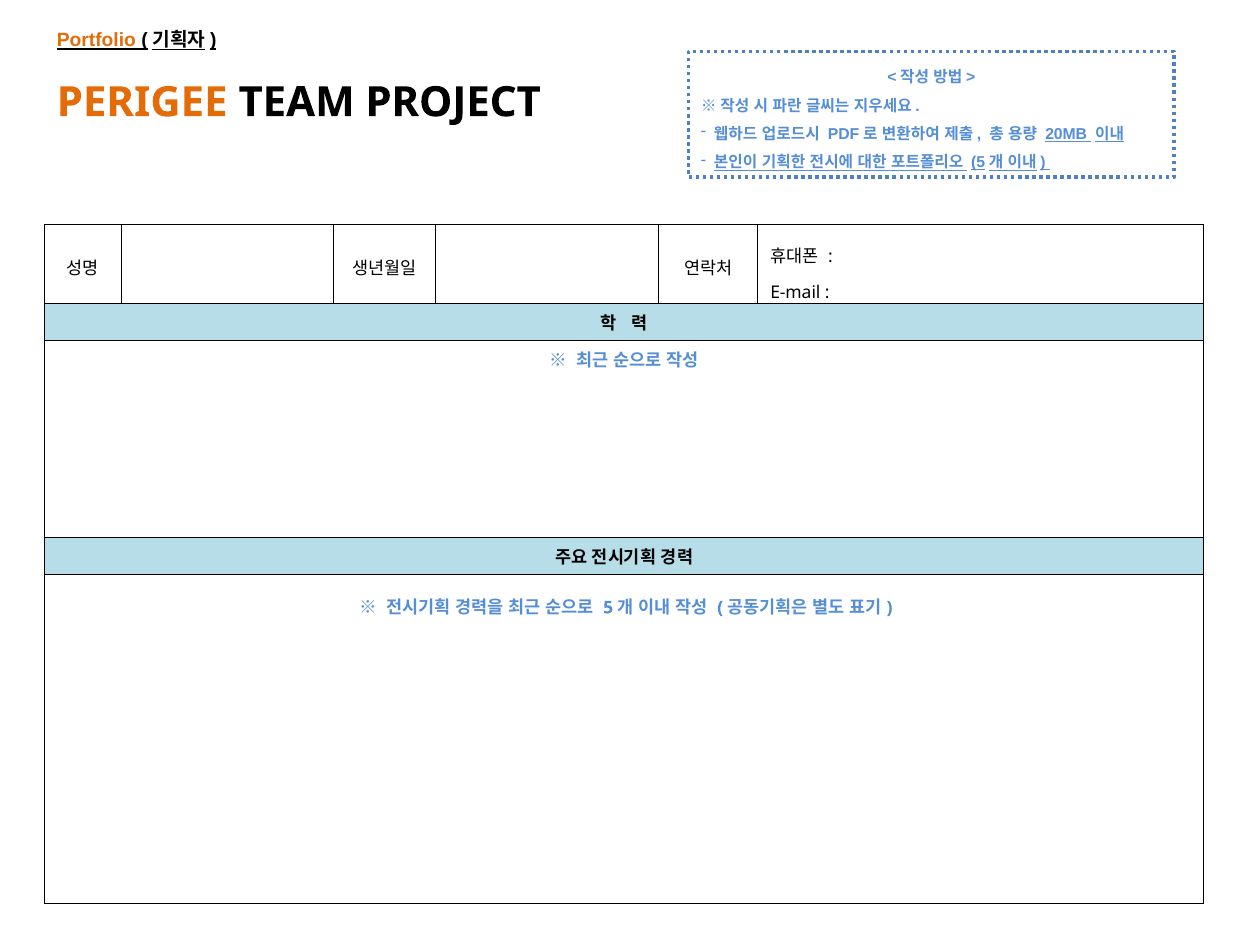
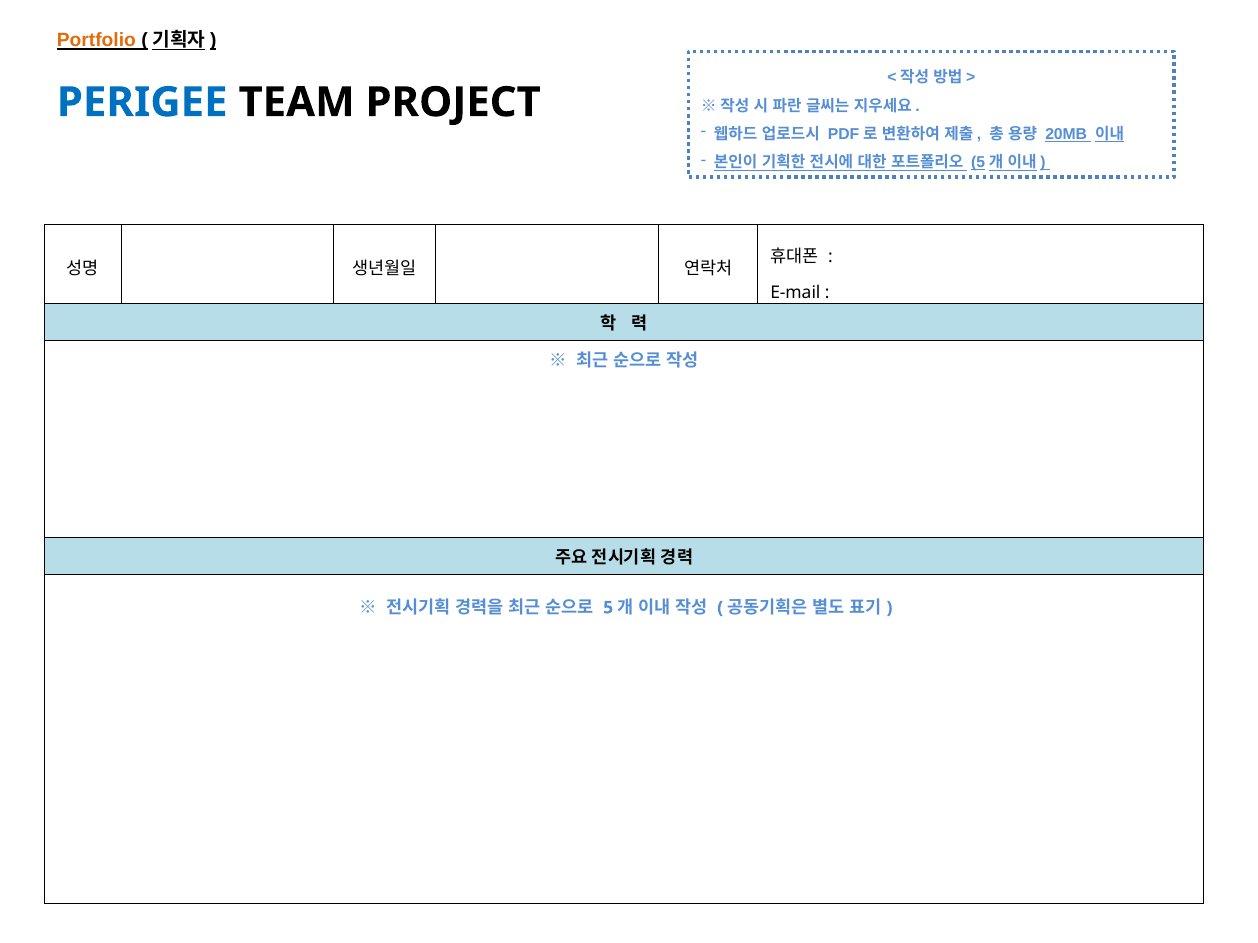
PERIGEE colour: orange -> blue (142, 102)
